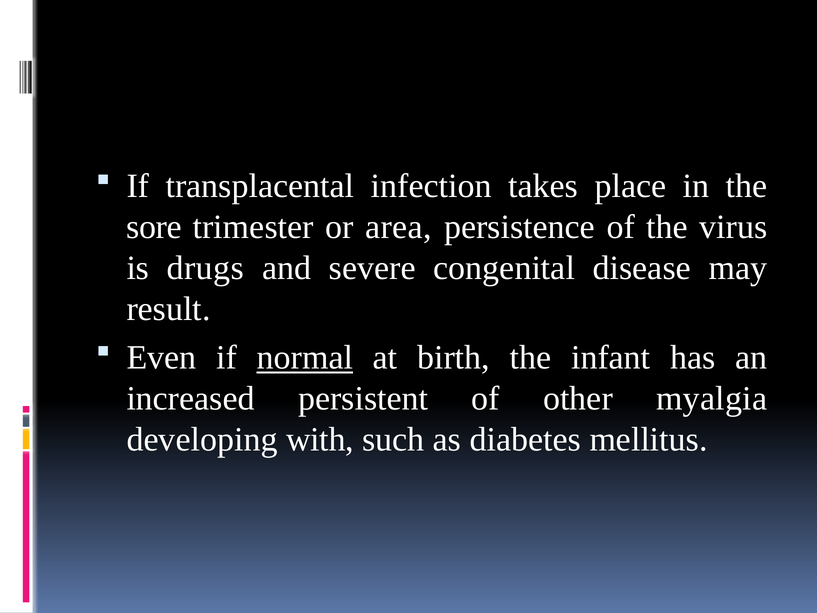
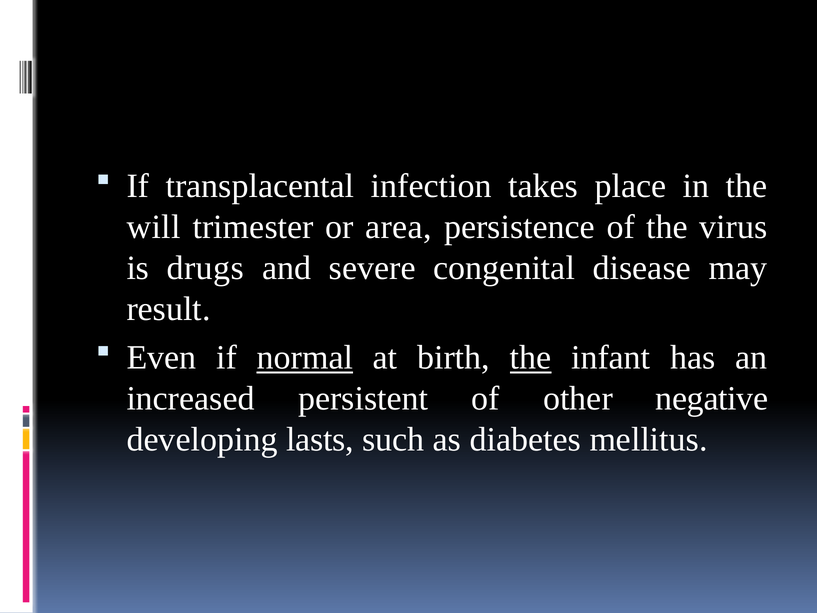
sore: sore -> will (154, 227)
the underline: none -> present (531, 358)
myalgia: myalgia -> negative (712, 398)
with: with -> lasts (320, 439)
